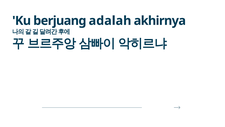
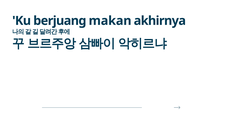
adalah: adalah -> makan (110, 21)
